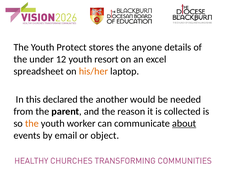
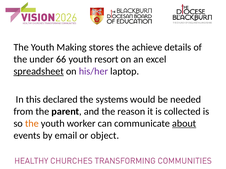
Protect: Protect -> Making (72, 47)
anyone: anyone -> achieve (147, 47)
12: 12 -> 66 (61, 59)
spreadsheet underline: none -> present (39, 72)
his/her colour: orange -> purple (93, 72)
another: another -> systems (112, 100)
